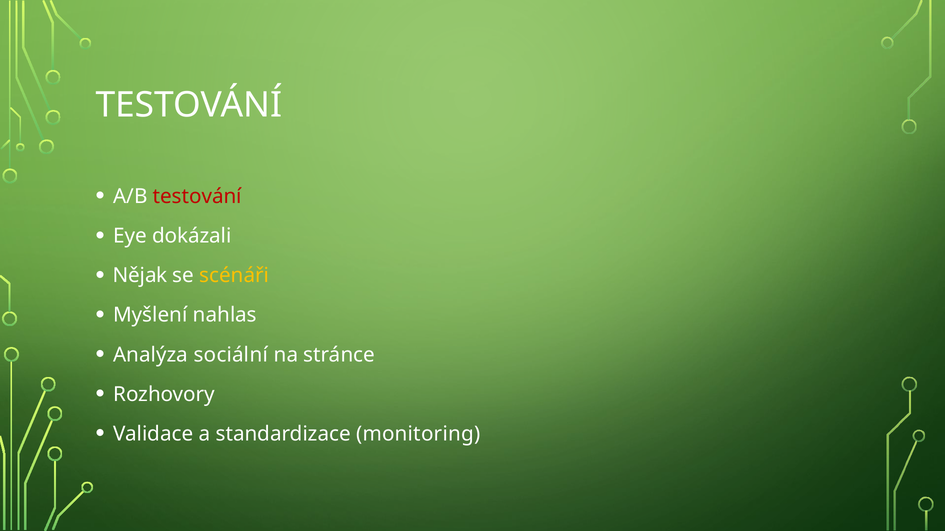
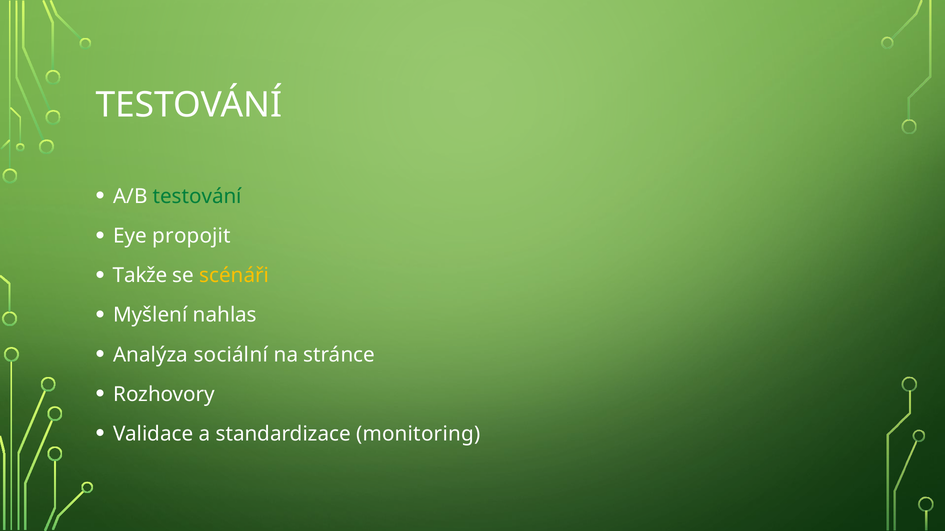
testování colour: red -> green (197, 197)
dokázali: dokázali -> propojit (192, 236)
Nějak: Nějak -> Takže (140, 276)
